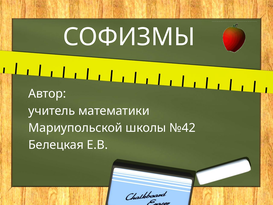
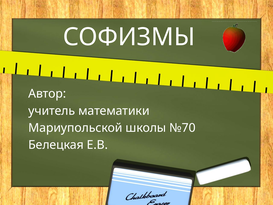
№42: №42 -> №70 (182, 128)
